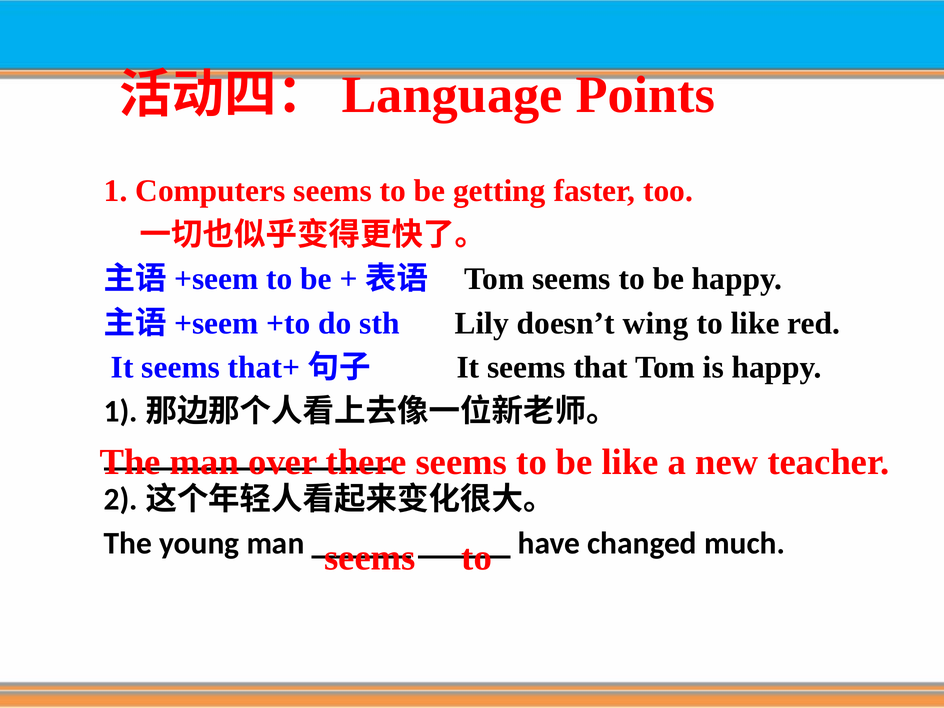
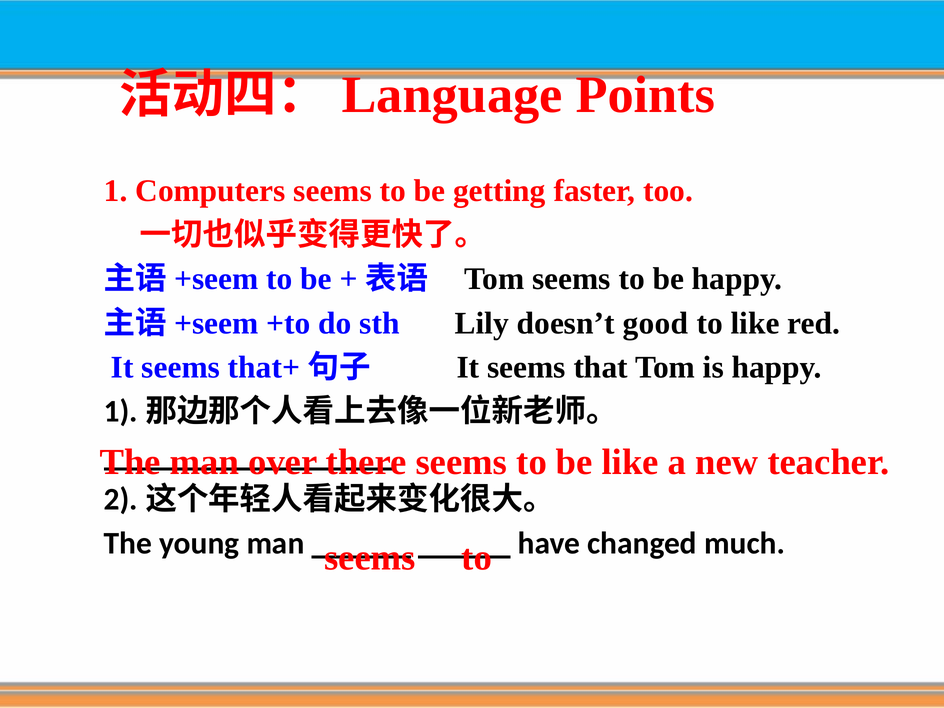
wing: wing -> good (656, 323)
